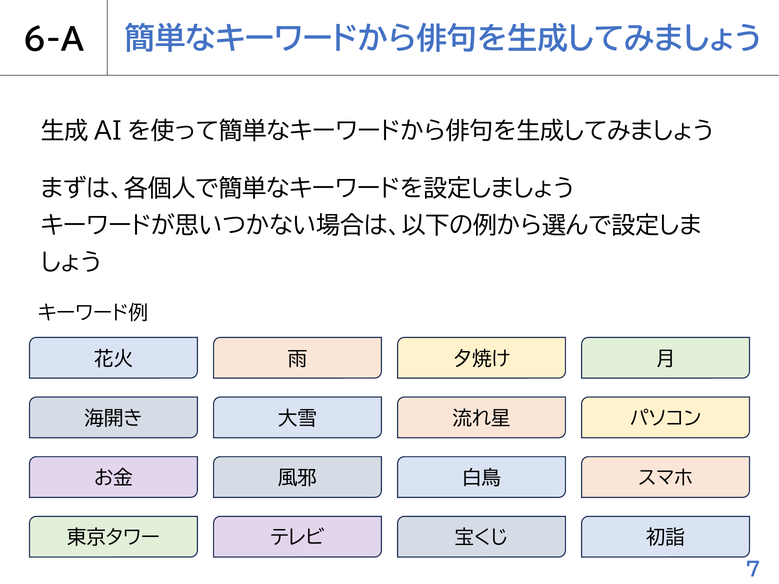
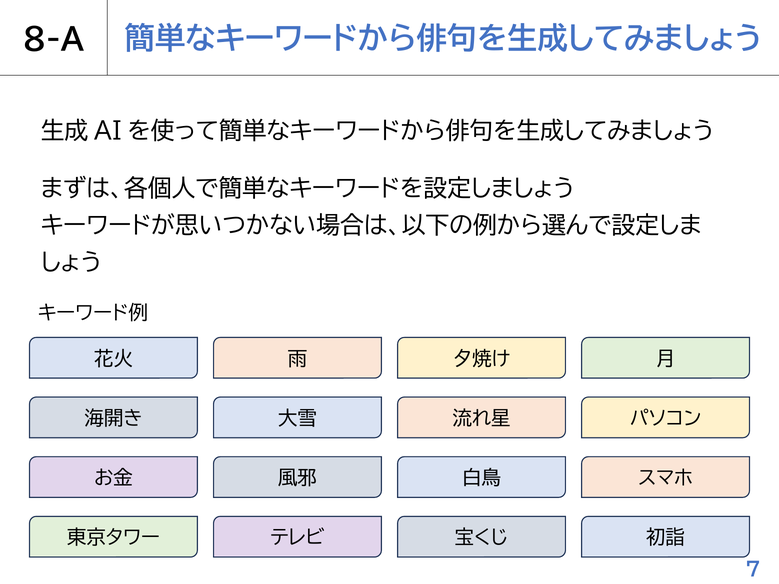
6-A: 6-A -> 8-A (54, 40)
